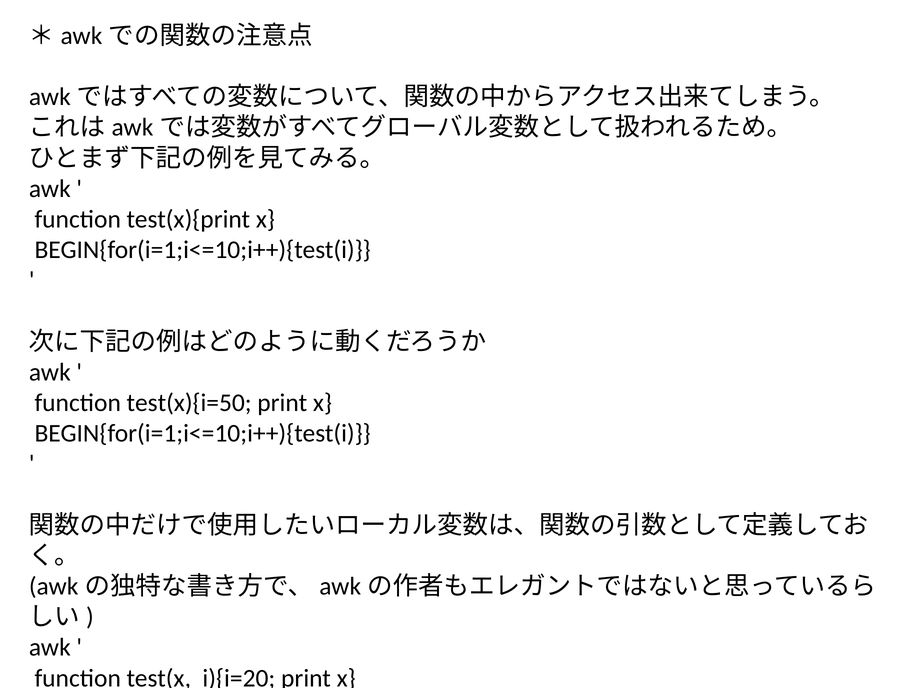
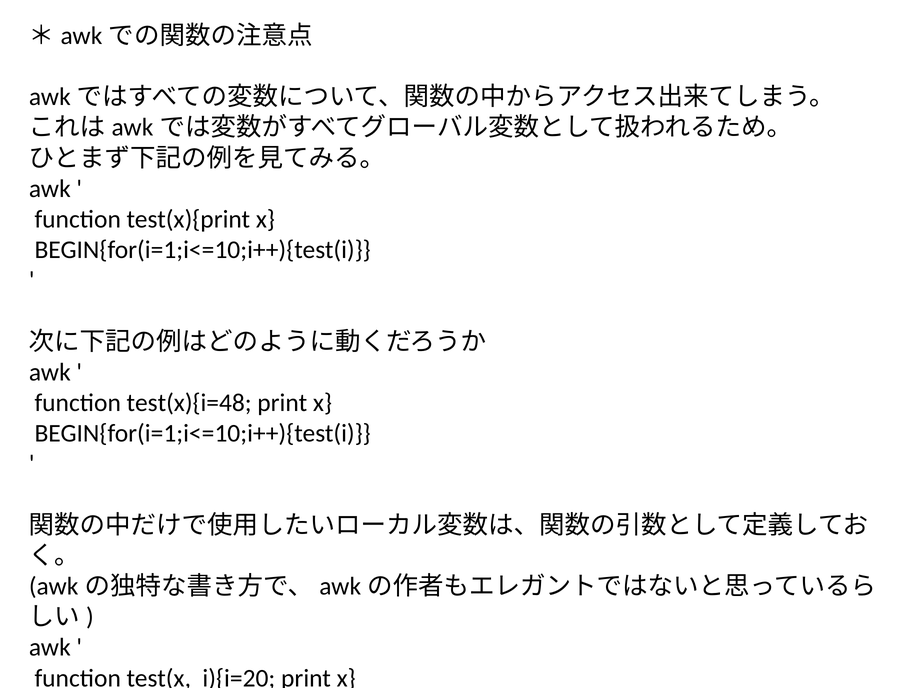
test(x){i=50: test(x){i=50 -> test(x){i=48 (189, 403)
